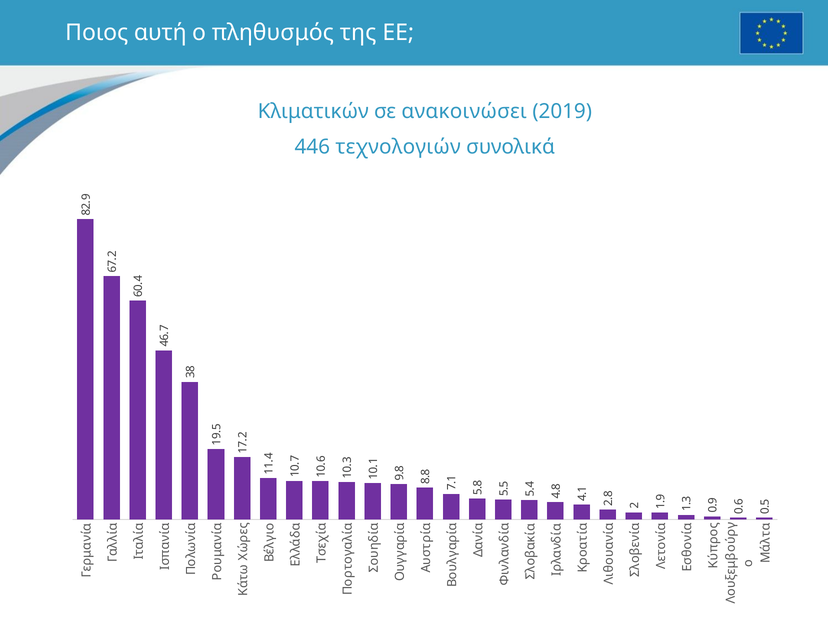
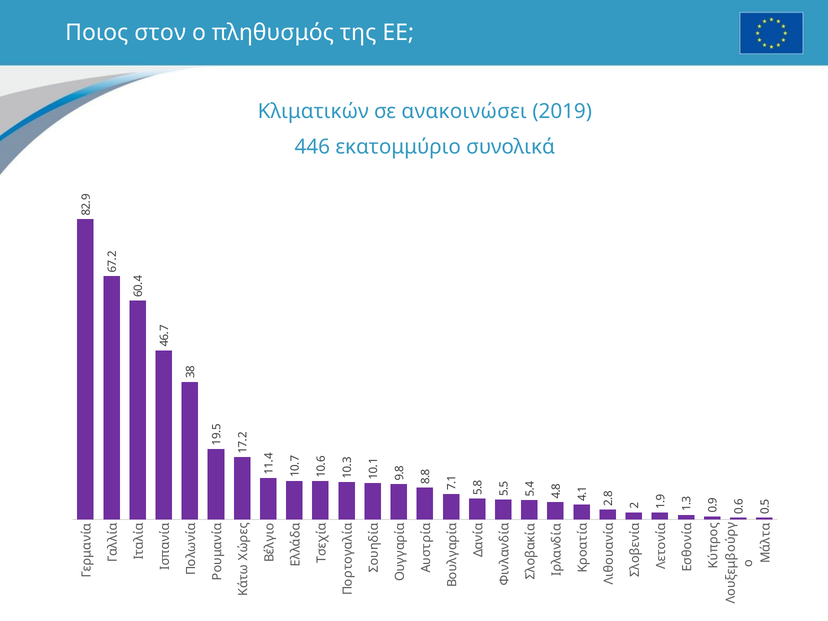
αυτή: αυτή -> στον (160, 33)
τεχνολογιών: τεχνολογιών -> εκατομμύριο (398, 147)
